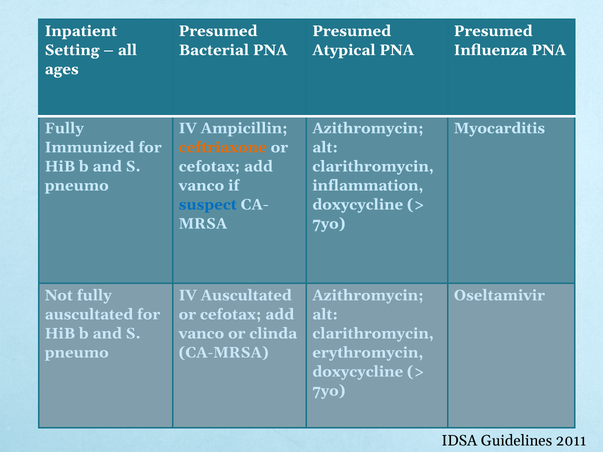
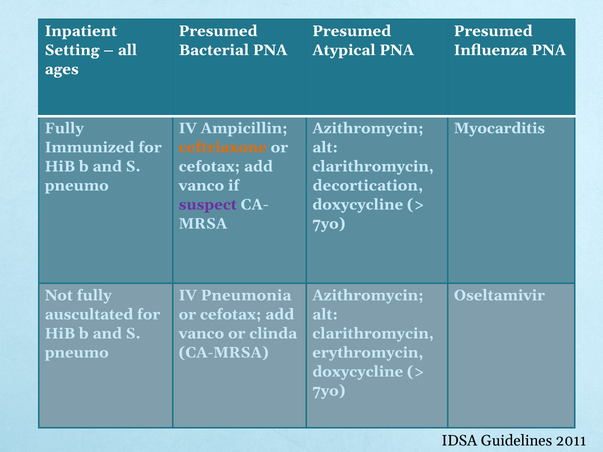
inflammation: inflammation -> decortication (368, 186)
suspect colour: blue -> purple (208, 205)
IV Auscultated: Auscultated -> Pneumonia (246, 295)
